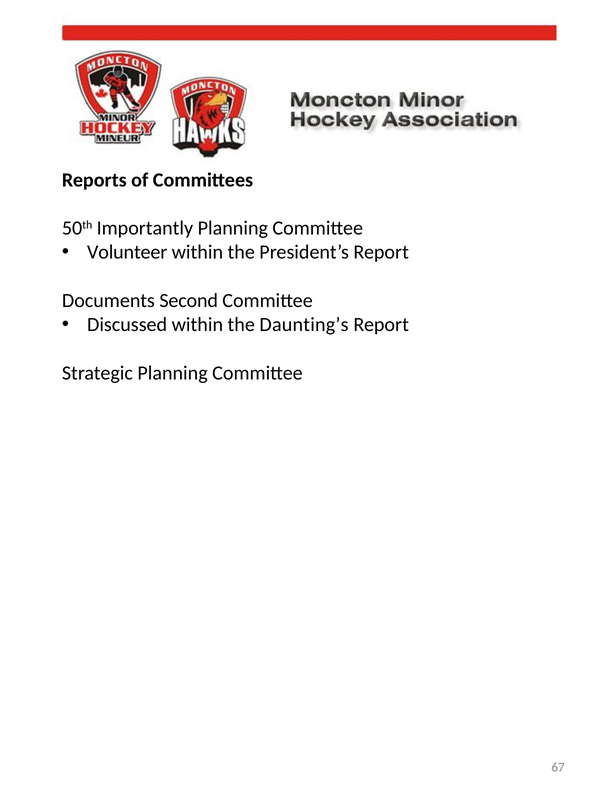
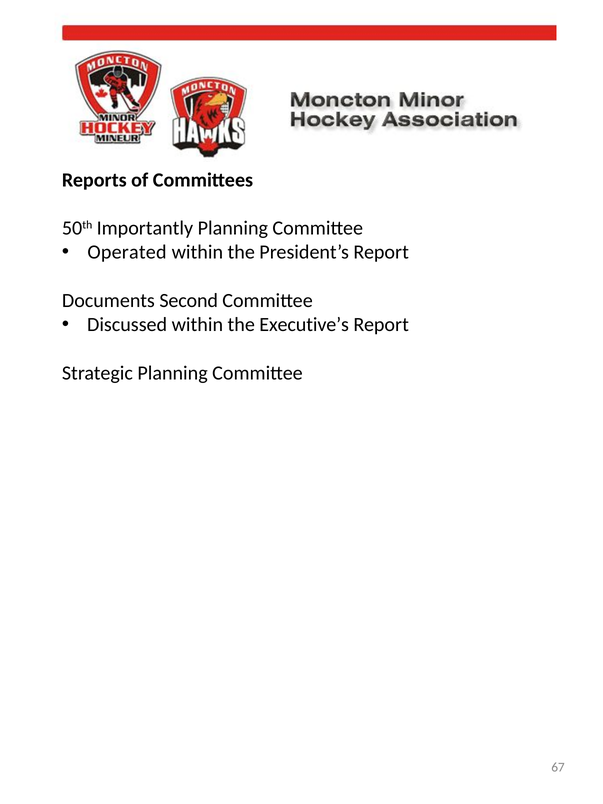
Volunteer: Volunteer -> Operated (127, 252)
Daunting’s: Daunting’s -> Executive’s (304, 325)
